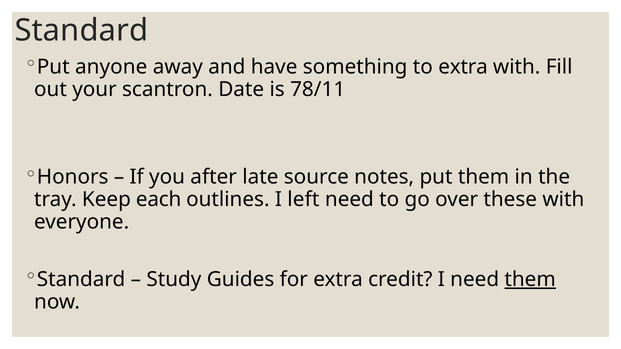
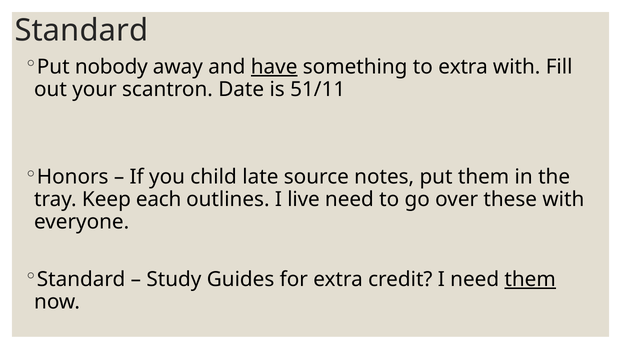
anyone: anyone -> nobody (111, 67)
have underline: none -> present (274, 67)
78/11: 78/11 -> 51/11 (318, 89)
after: after -> child (214, 177)
left: left -> live (304, 200)
